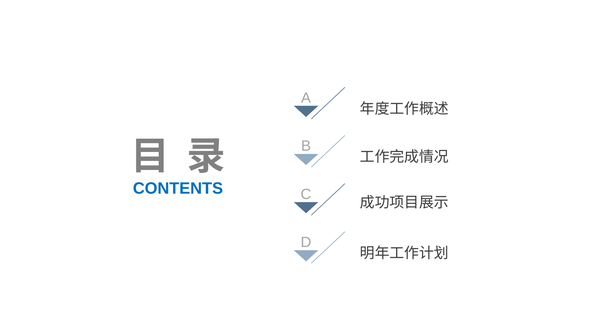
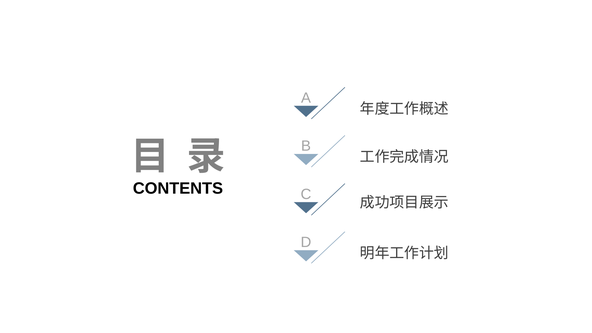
CONTENTS colour: blue -> black (178, 188)
